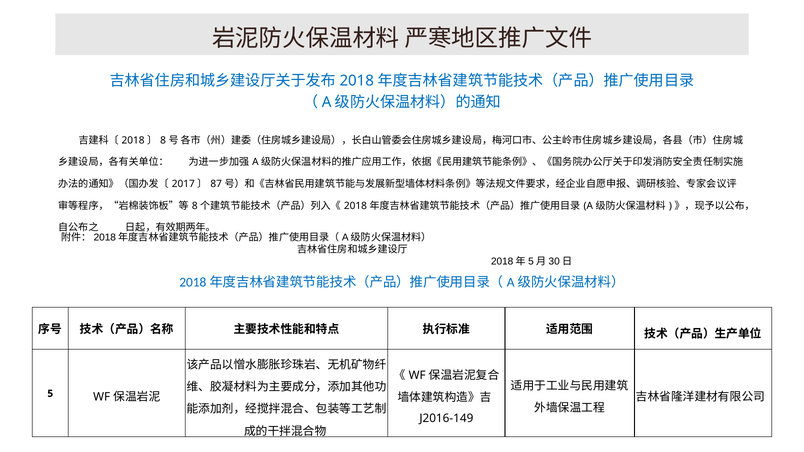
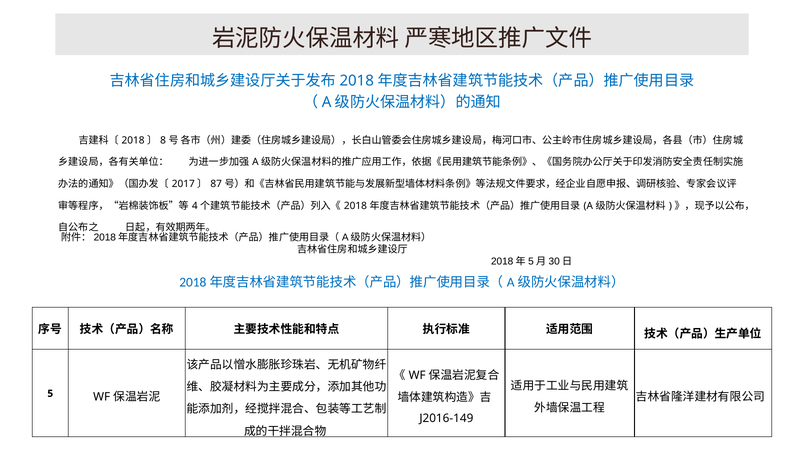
8: 8 -> 4 (195, 206)
